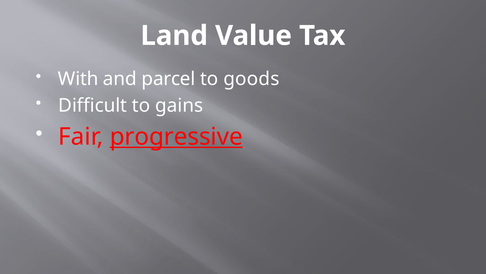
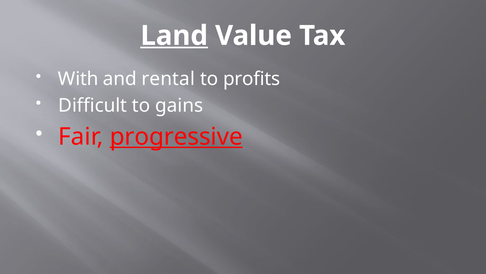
Land underline: none -> present (174, 36)
parcel: parcel -> rental (168, 79)
goods: goods -> profits (252, 79)
